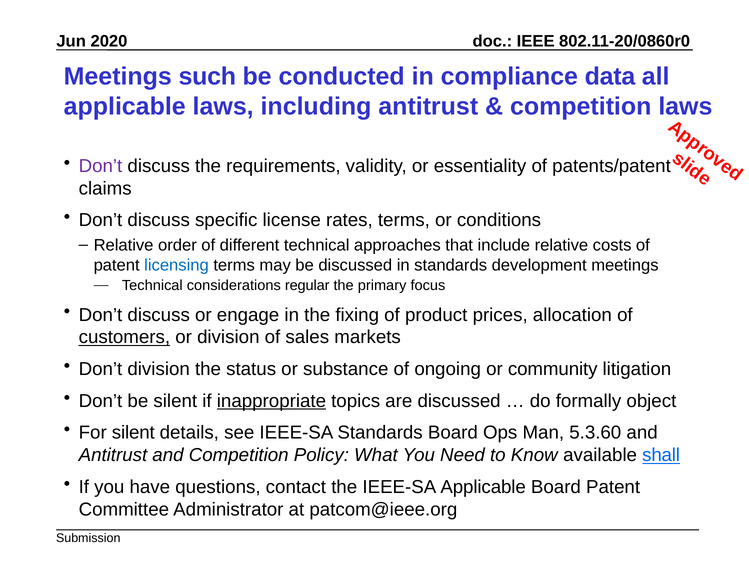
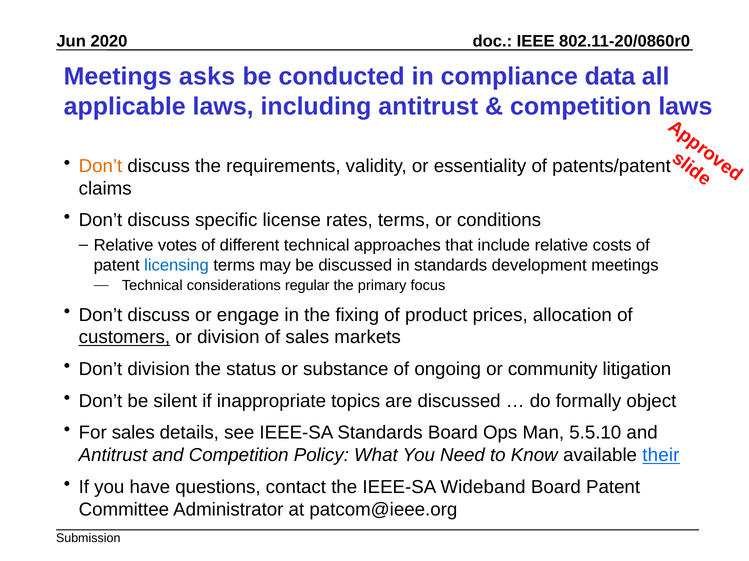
such: such -> asks (207, 77)
Don’t colour: purple -> orange (100, 166)
order: order -> votes (178, 246)
inappropriate underline: present -> none (271, 401)
For silent: silent -> sales (133, 433)
5.3.60: 5.3.60 -> 5.5.10 (595, 433)
shall: shall -> their (661, 456)
IEEE-SA Applicable: Applicable -> Wideband (483, 488)
